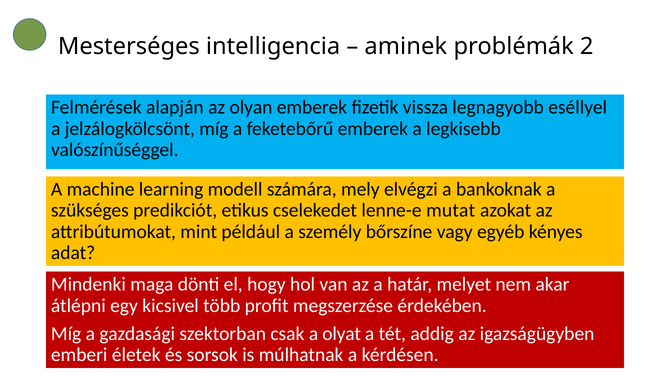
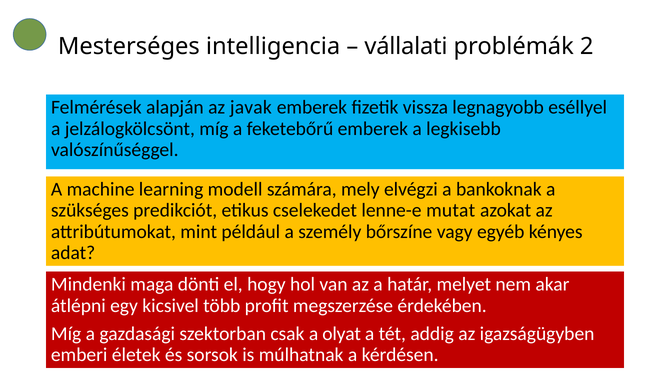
aminek: aminek -> vállalati (406, 46)
olyan: olyan -> javak (251, 107)
